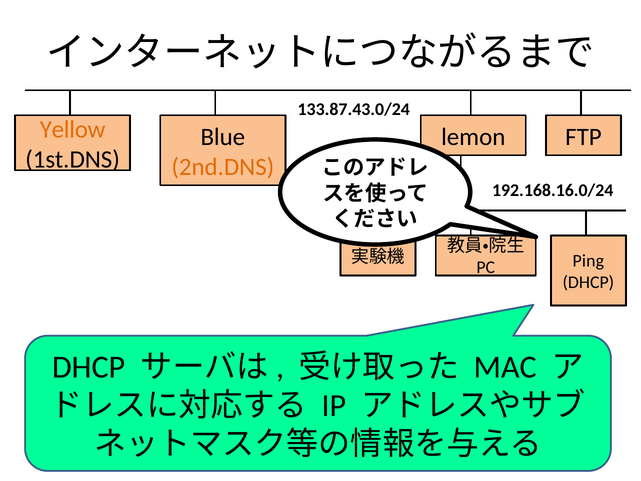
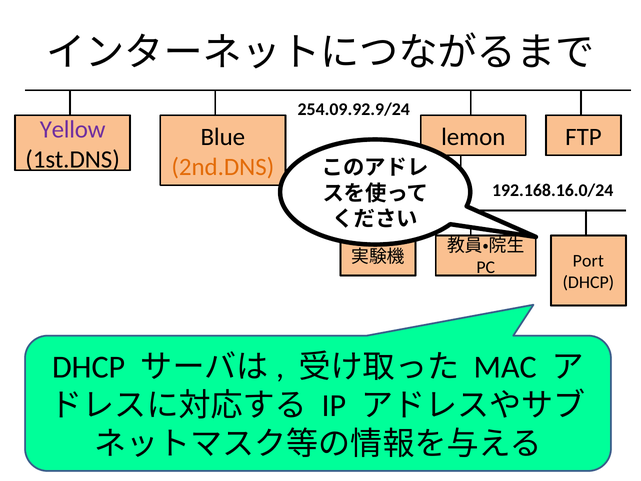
133.87.43.0/24: 133.87.43.0/24 -> 254.09.92.9/24 (354, 109)
Yellow colour: orange -> purple (73, 129)
Ping: Ping -> Port (588, 261)
